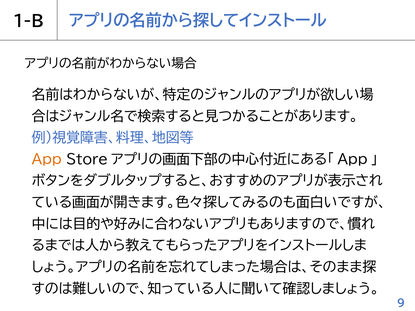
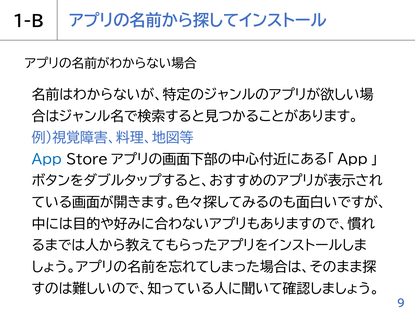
App colour: orange -> blue (47, 160)
